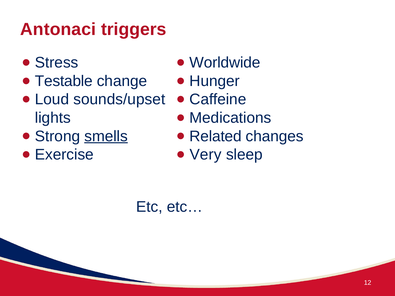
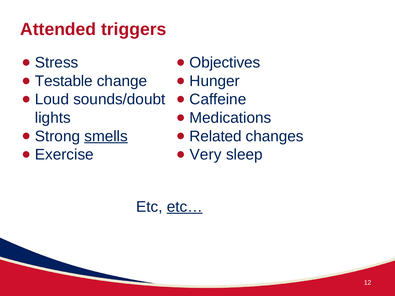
Antonaci: Antonaci -> Attended (58, 29)
Worldwide: Worldwide -> Objectives (225, 63)
sounds/upset: sounds/upset -> sounds/doubt (119, 100)
etc… underline: none -> present (185, 207)
